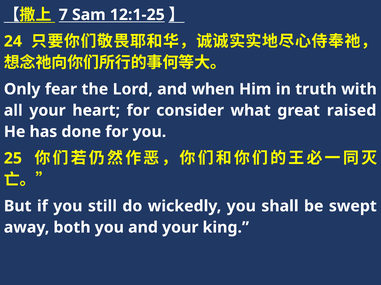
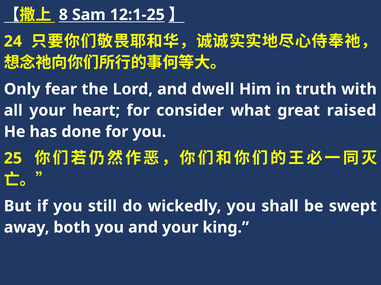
7: 7 -> 8 (63, 15)
when: when -> dwell (213, 89)
